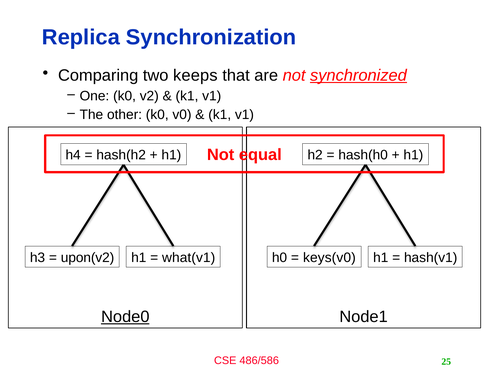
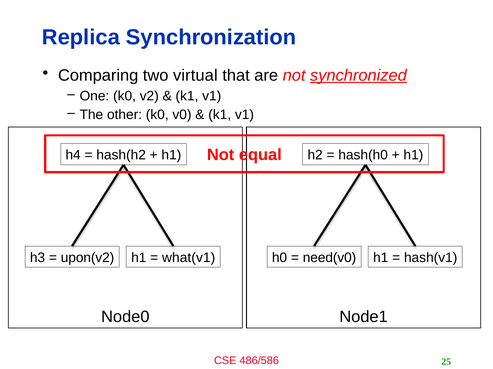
keeps: keeps -> virtual (195, 76)
keys(v0: keys(v0 -> need(v0 (330, 258)
Node0 underline: present -> none (125, 317)
